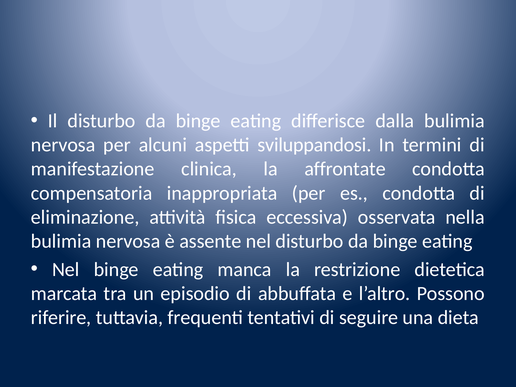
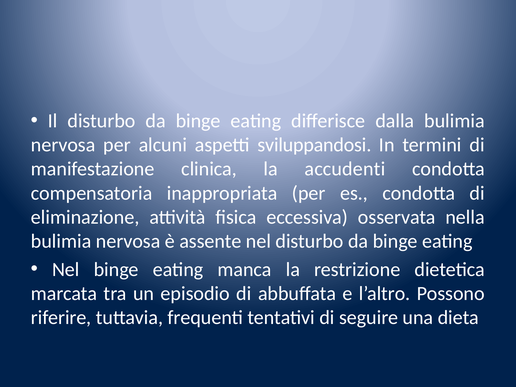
affrontate: affrontate -> accudenti (345, 169)
